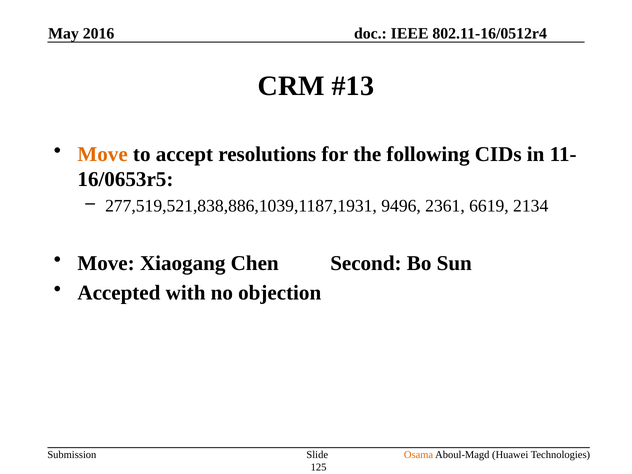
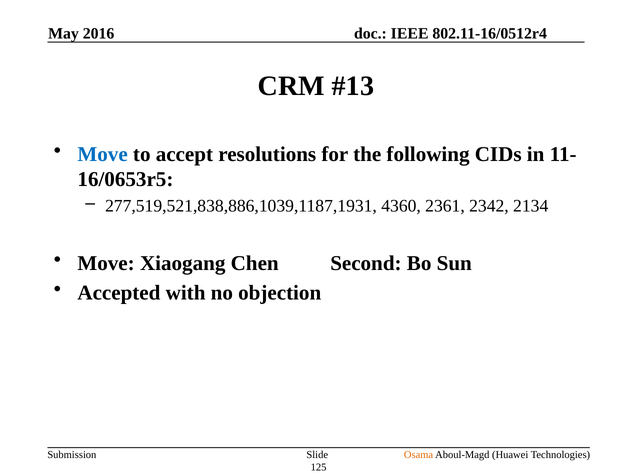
Move colour: orange -> blue (103, 154)
9496: 9496 -> 4360 (401, 206)
6619: 6619 -> 2342 (489, 206)
